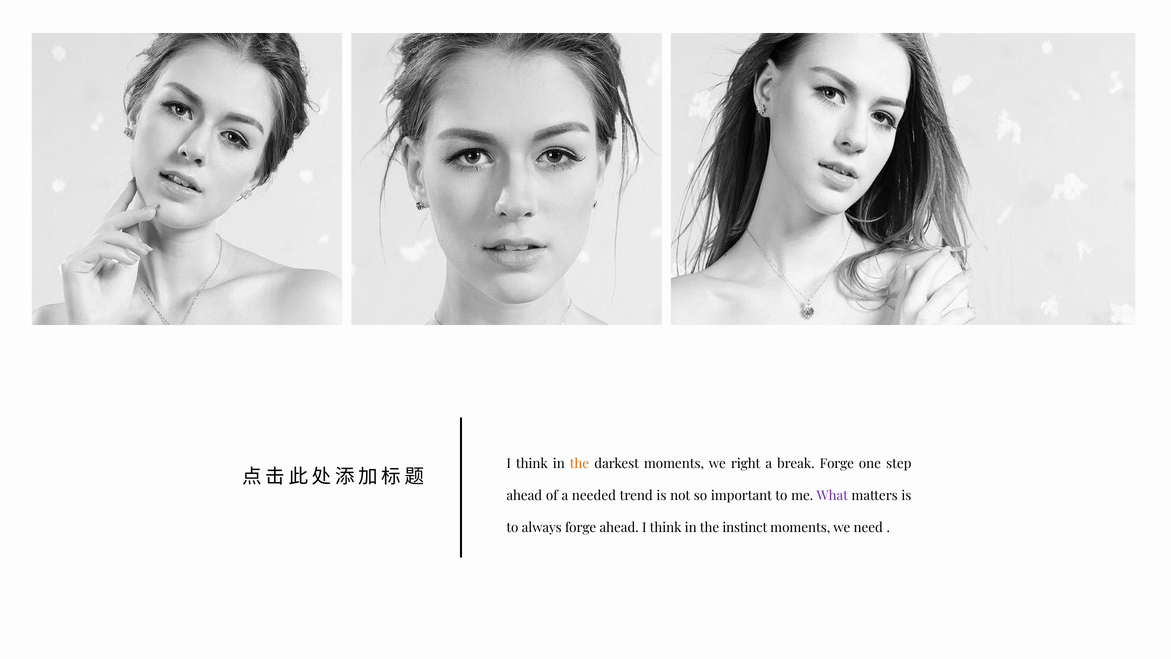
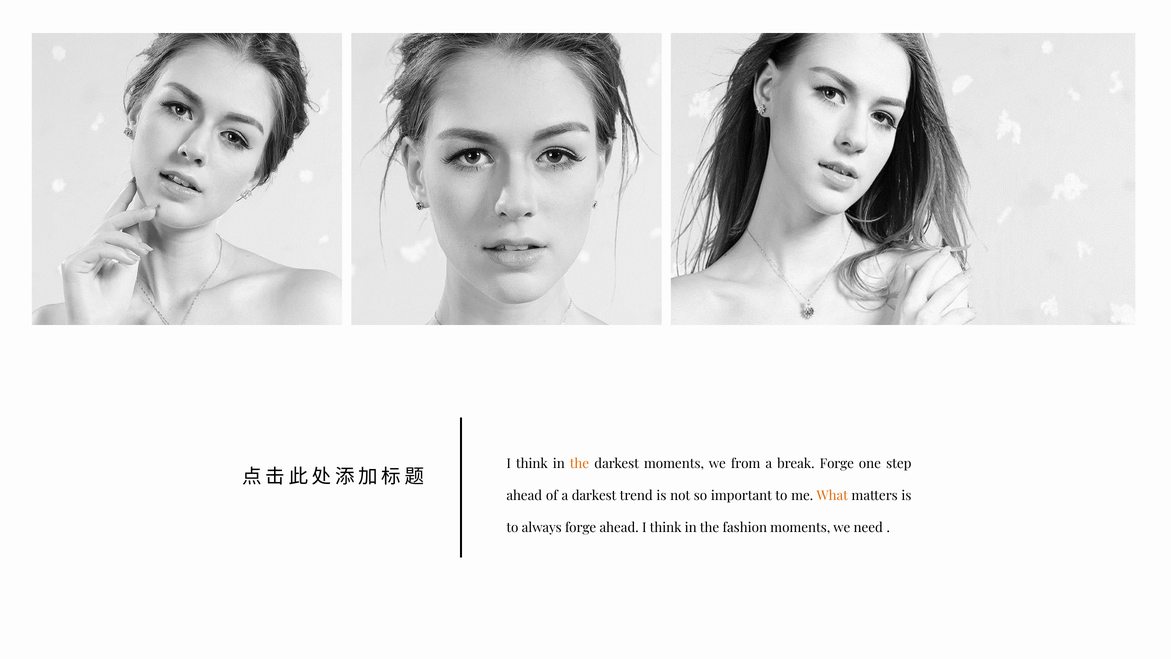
right: right -> from (746, 463)
a needed: needed -> darkest (594, 496)
What colour: purple -> orange (832, 496)
instinct: instinct -> fashion (745, 528)
